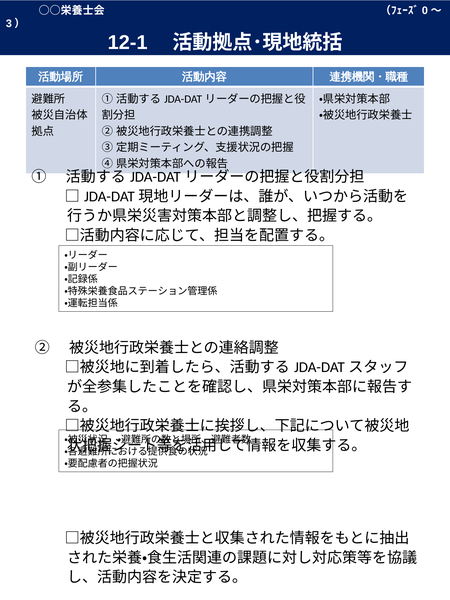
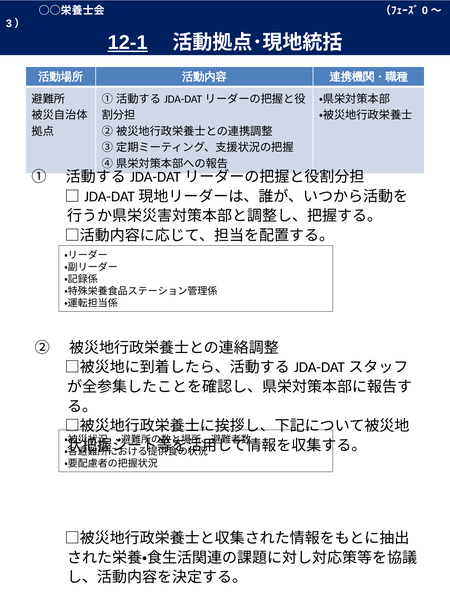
12-1 underline: none -> present (128, 43)
